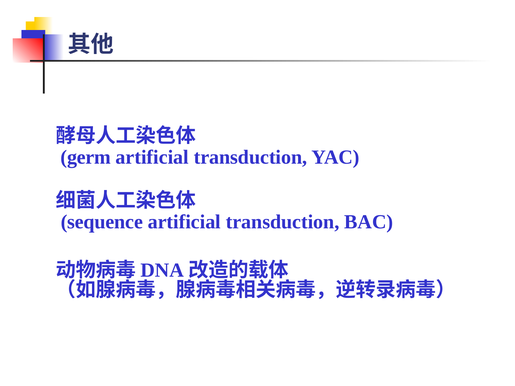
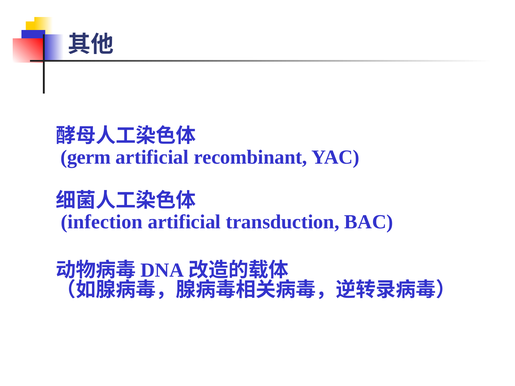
transduction: transduction -> recombinant (250, 157)
sequence: sequence -> infection (102, 222)
